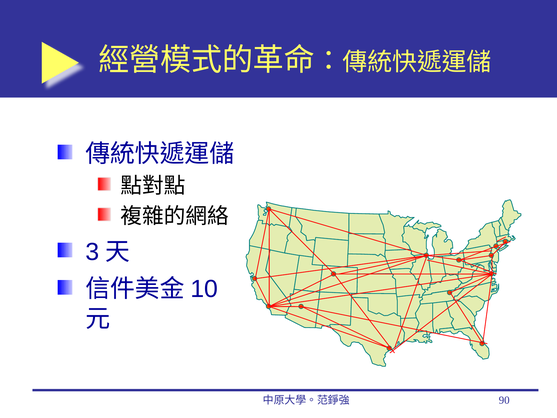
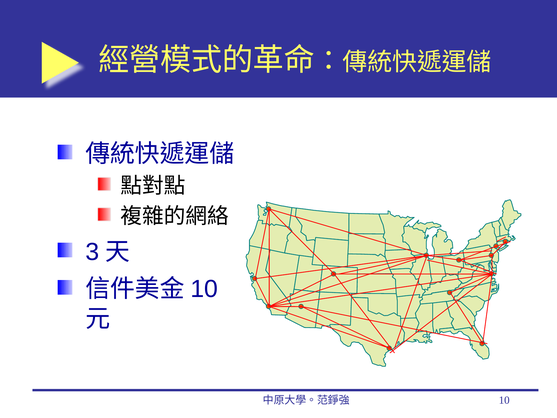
90: 90 -> 10 (504, 400)
